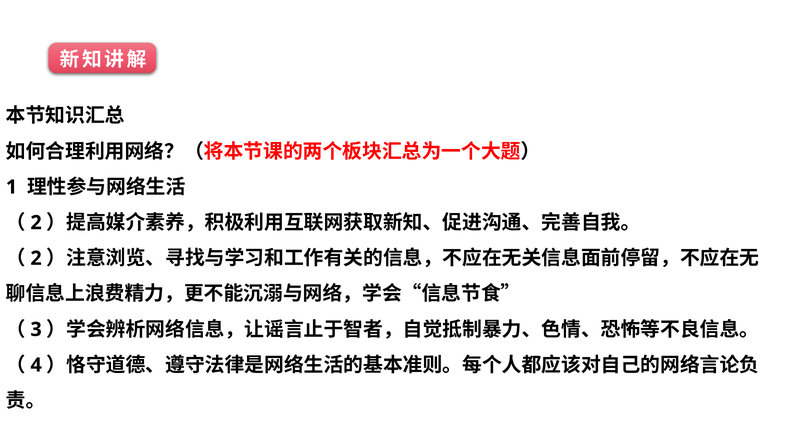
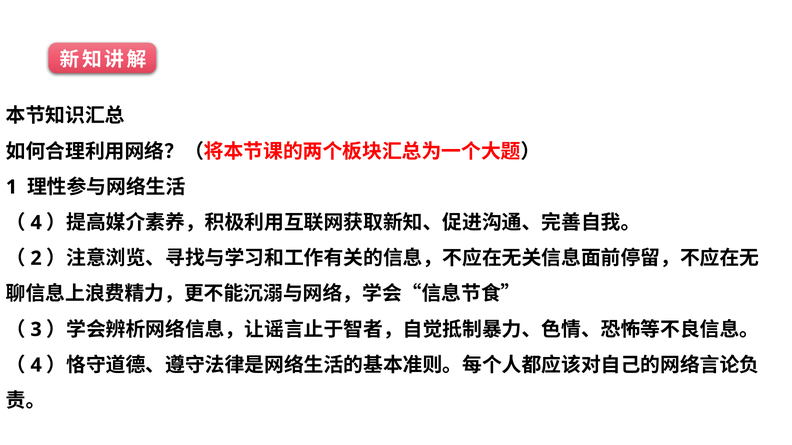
2: 2 -> 4 (36, 223)
